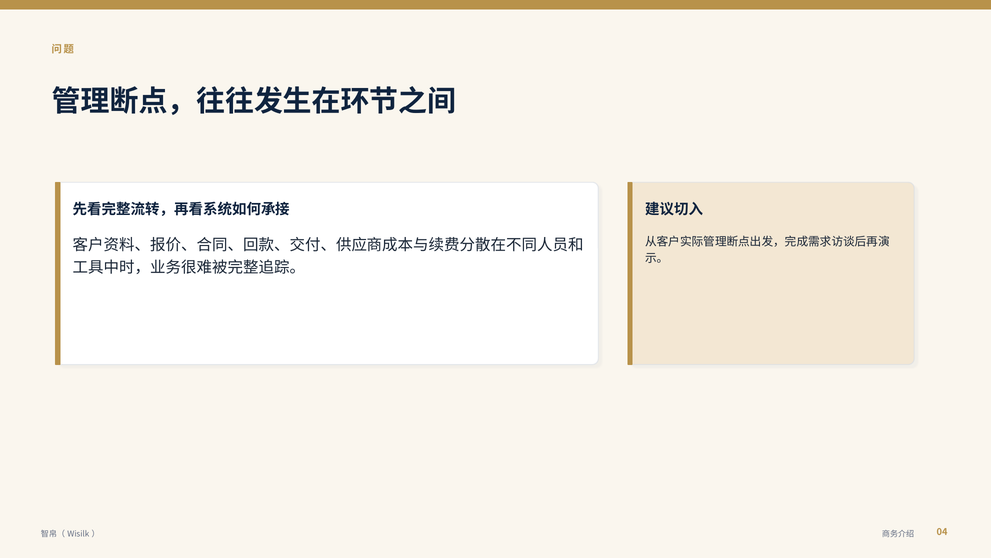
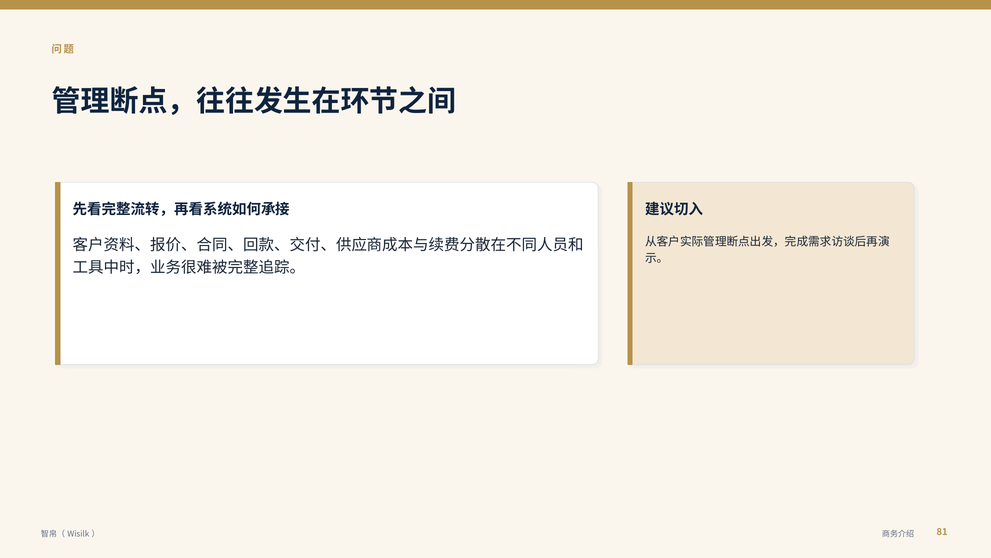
04: 04 -> 81 (942, 532)
